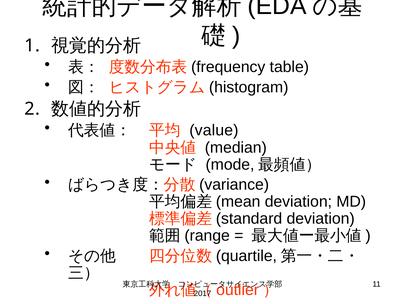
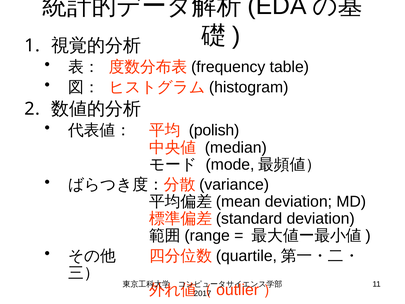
value: value -> polish (214, 130)
